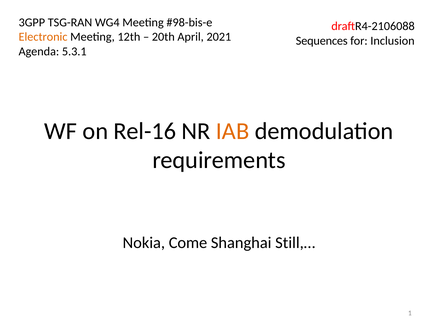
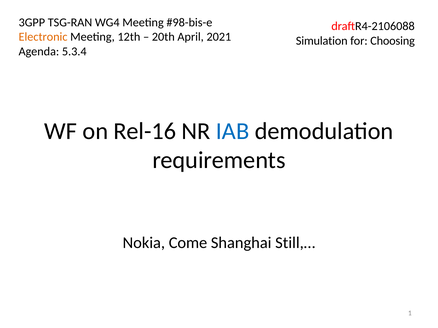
Sequences: Sequences -> Simulation (322, 41)
Inclusion: Inclusion -> Choosing (393, 41)
5.3.1: 5.3.1 -> 5.3.4 (74, 52)
IAB colour: orange -> blue (233, 131)
